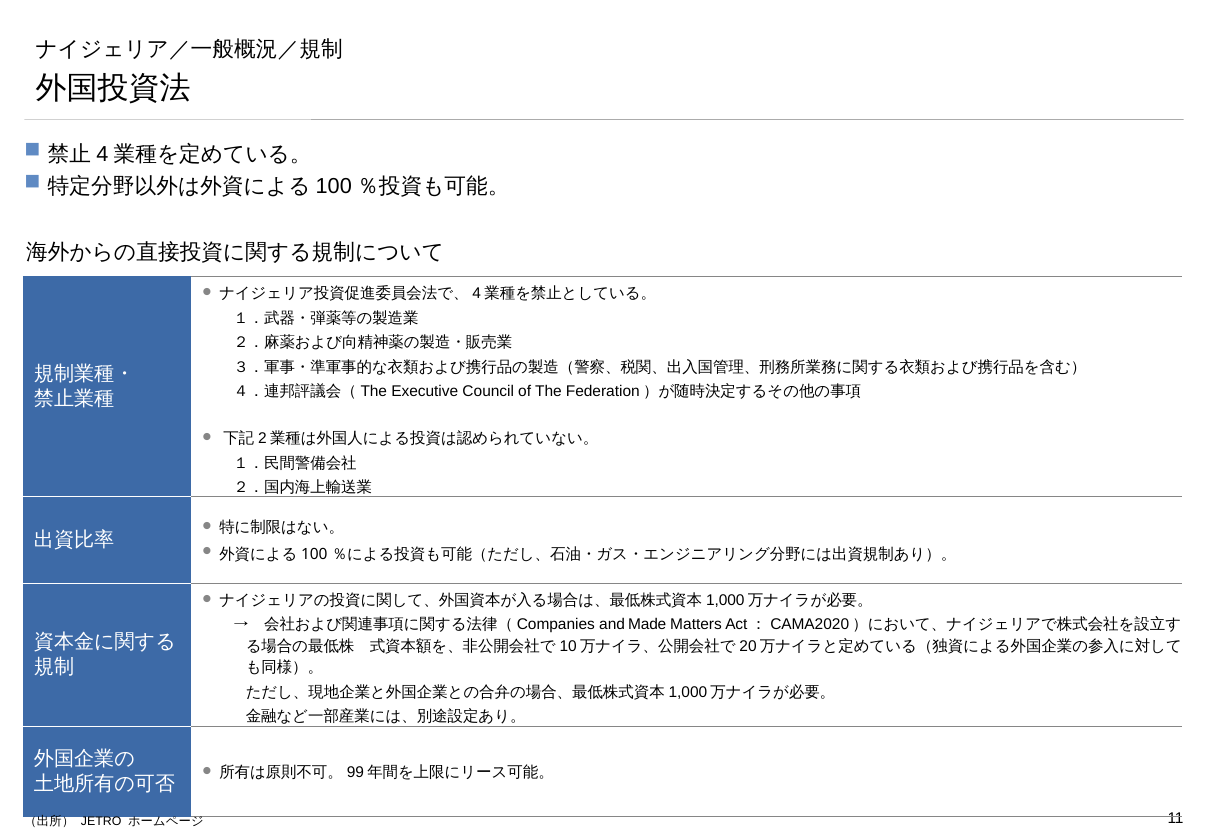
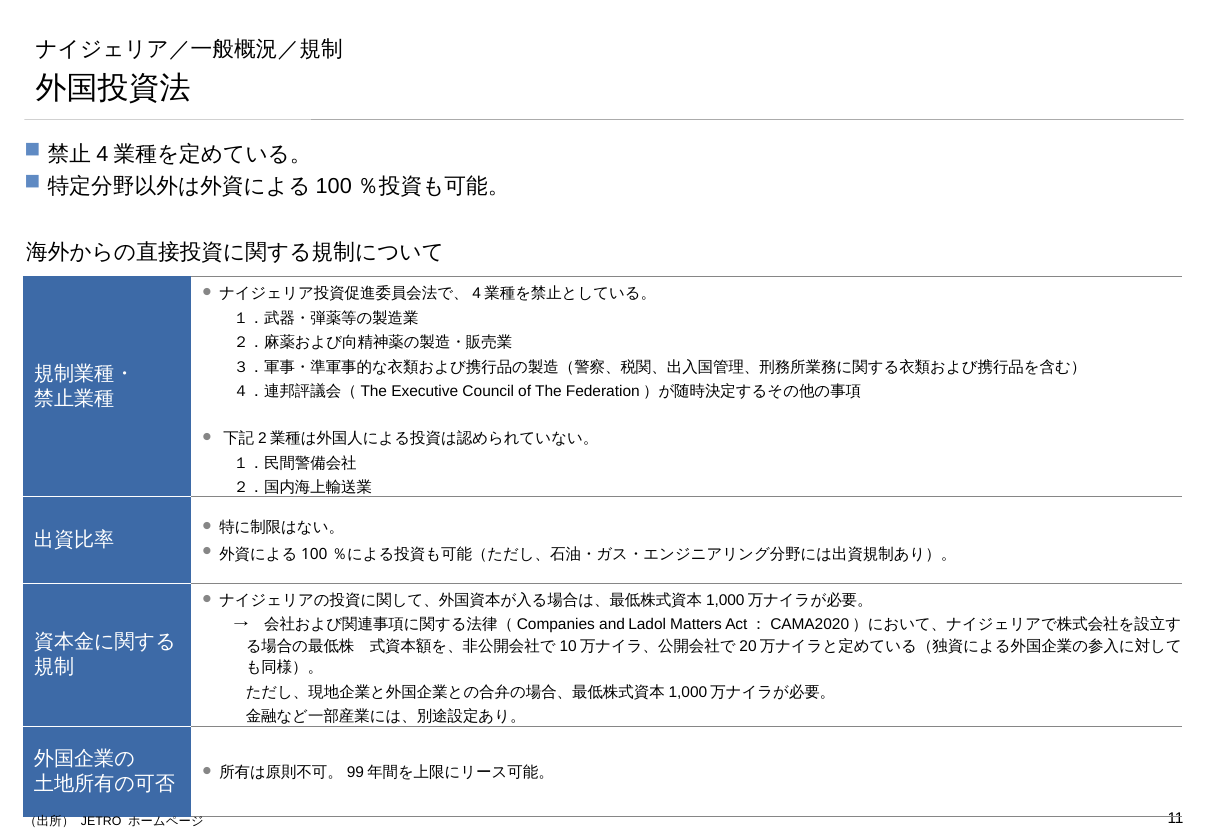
Made: Made -> Ladol (647, 625)
